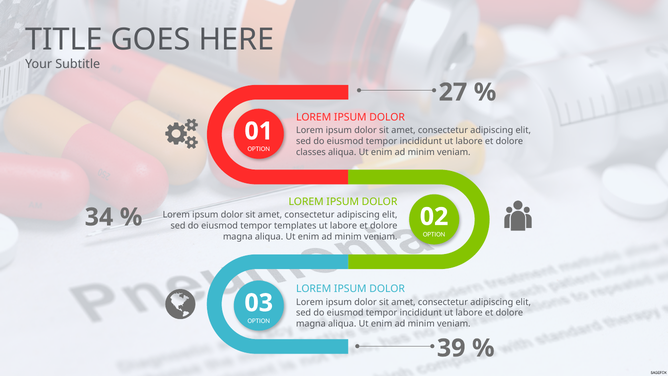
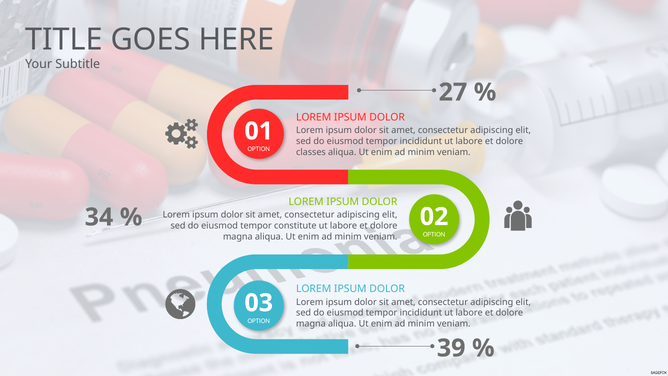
templates: templates -> constitute (295, 226)
